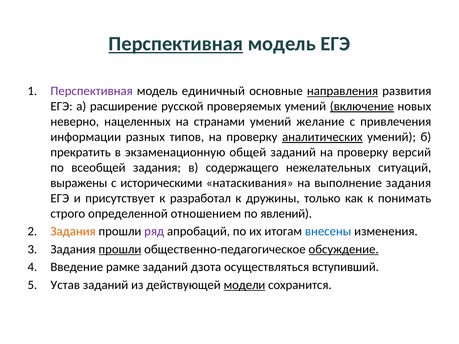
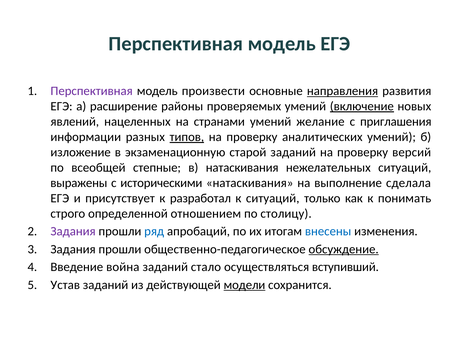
Перспективная underline: present -> none (176, 44)
единичный: единичный -> произвести (213, 91)
русской: русской -> районы (182, 106)
неверно: неверно -> явлений (75, 122)
привлечения: привлечения -> приглашения (396, 122)
типов underline: none -> present (187, 137)
аналитических underline: present -> none (322, 137)
прекратить: прекратить -> изложение (81, 152)
общей: общей -> старой (248, 152)
всеобщей задания: задания -> степные (157, 168)
в содержащего: содержащего -> натаскивания (242, 168)
выполнение задания: задания -> сделала (408, 183)
к дружины: дружины -> ситуаций (273, 198)
явлений: явлений -> столицу (286, 214)
Задания colour: orange -> purple (73, 231)
ряд colour: purple -> blue (154, 231)
прошли underline: present -> none (120, 249)
рамке: рамке -> война (123, 267)
дзота: дзота -> стало (206, 267)
